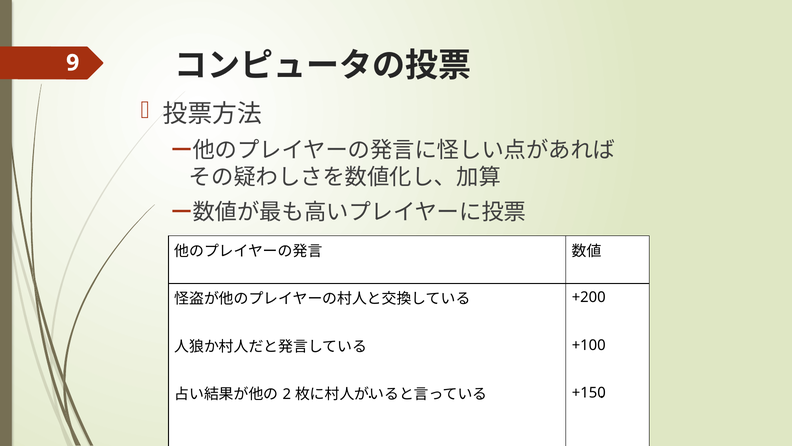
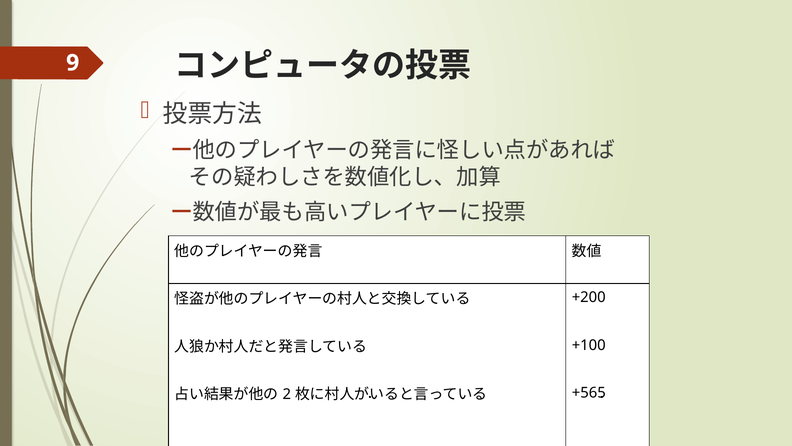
+150: +150 -> +565 (589, 392)
